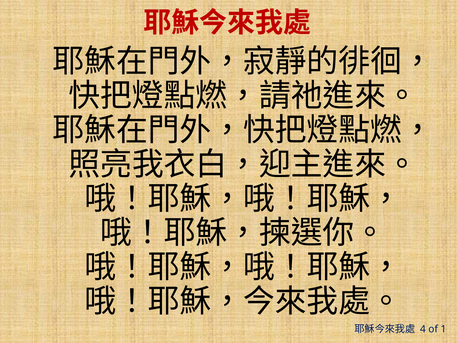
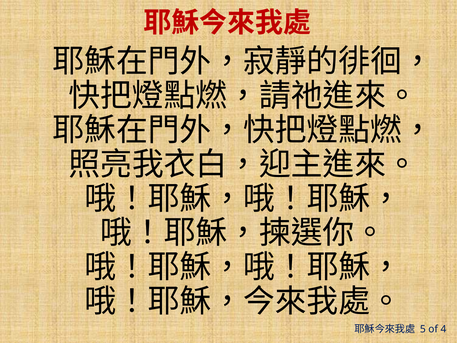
4: 4 -> 5 (423, 329)
1: 1 -> 4 (443, 329)
